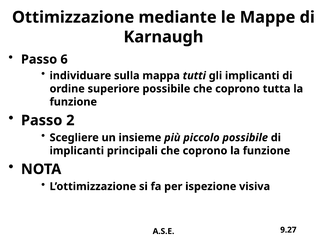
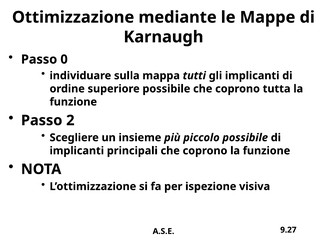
6: 6 -> 0 (64, 59)
